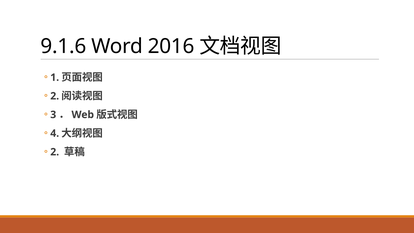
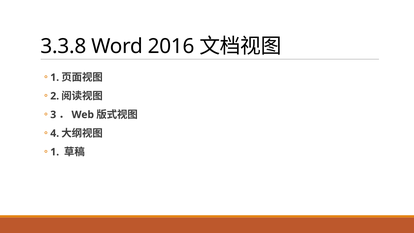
9.1.6: 9.1.6 -> 3.3.8 (63, 46)
2: 2 -> 1 (55, 152)
